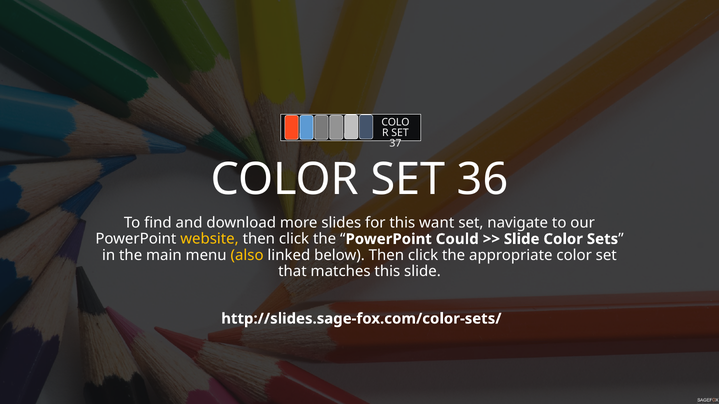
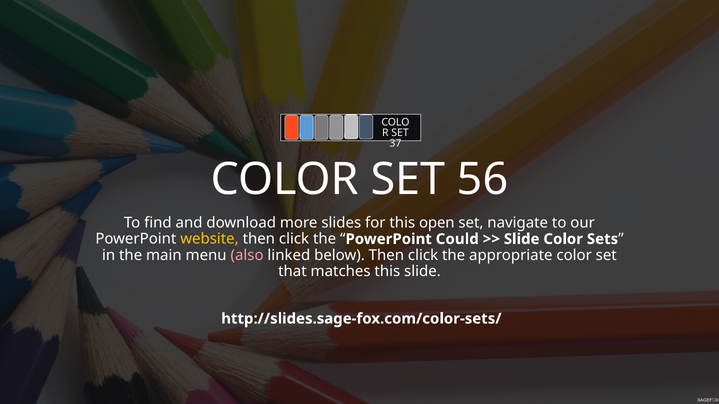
36: 36 -> 56 (483, 180)
want: want -> open (437, 223)
also colour: yellow -> pink (247, 255)
